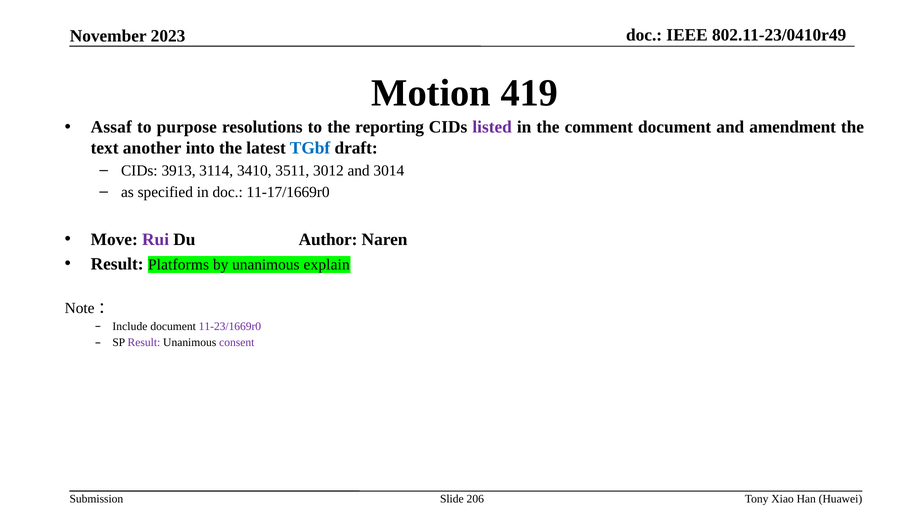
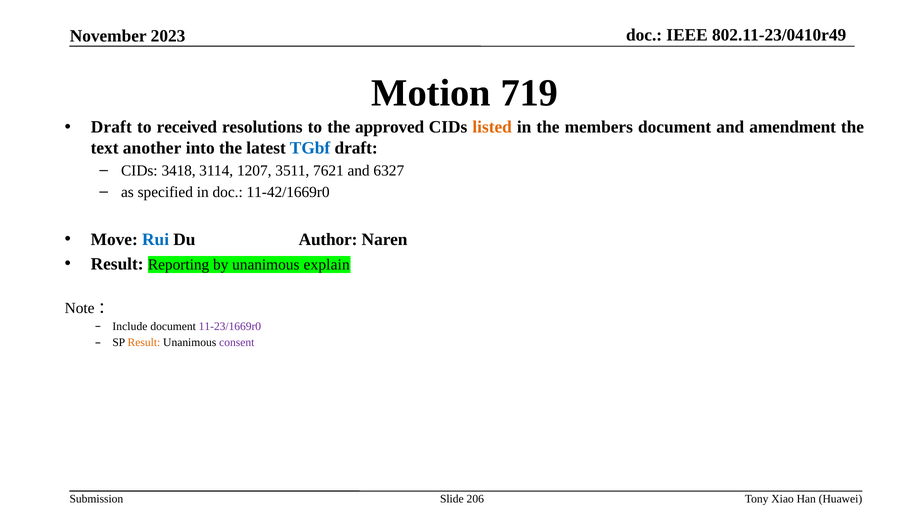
419: 419 -> 719 (529, 93)
Assaf: Assaf -> Draft (111, 127)
purpose: purpose -> received (187, 127)
reporting: reporting -> approved (390, 127)
listed colour: purple -> orange (492, 127)
comment: comment -> members (599, 127)
3913: 3913 -> 3418 (179, 171)
3410: 3410 -> 1207 (254, 171)
3012: 3012 -> 7621 (328, 171)
3014: 3014 -> 6327 (389, 171)
11-17/1669r0: 11-17/1669r0 -> 11-42/1669r0 (288, 192)
Rui colour: purple -> blue (156, 240)
Platforms: Platforms -> Reporting (179, 264)
Result colour: purple -> orange (144, 342)
